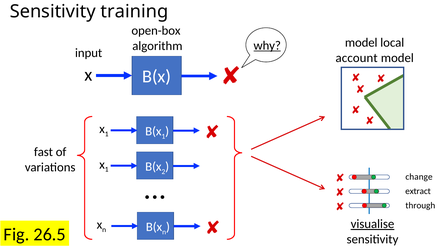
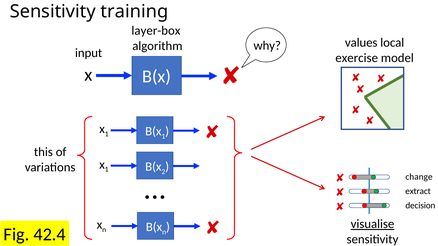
open-box: open-box -> layer-box (156, 31)
model: model -> values (361, 43)
why underline: present -> none (267, 46)
account: account -> exercise (357, 58)
fast: fast -> this (43, 152)
through: through -> decision (420, 206)
26.5: 26.5 -> 42.4 (50, 235)
